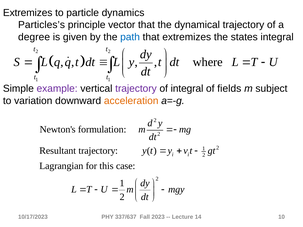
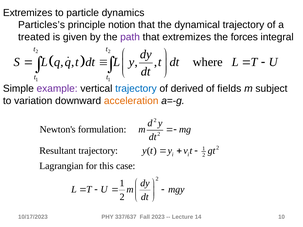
vector: vector -> notion (122, 25)
degree: degree -> treated (34, 37)
path colour: blue -> purple (130, 37)
states: states -> forces (244, 37)
trajectory colour: purple -> blue (136, 89)
of integral: integral -> derived (187, 89)
